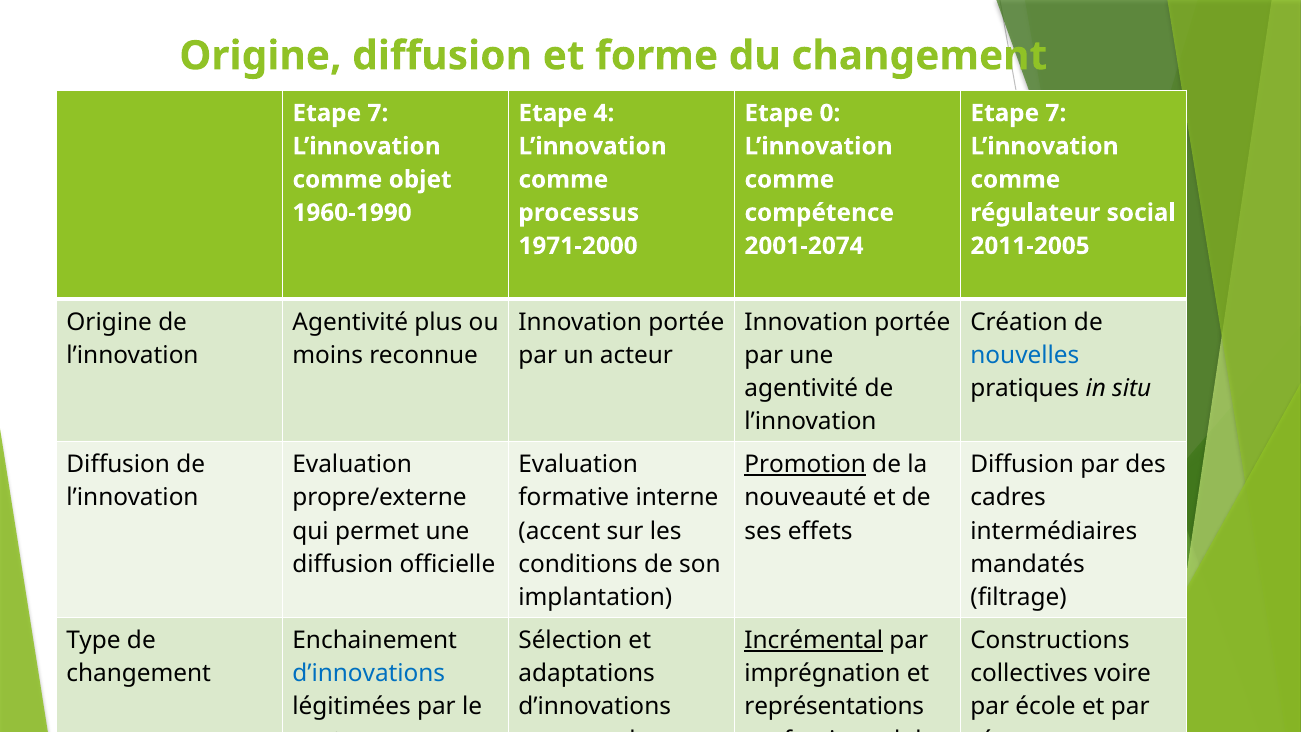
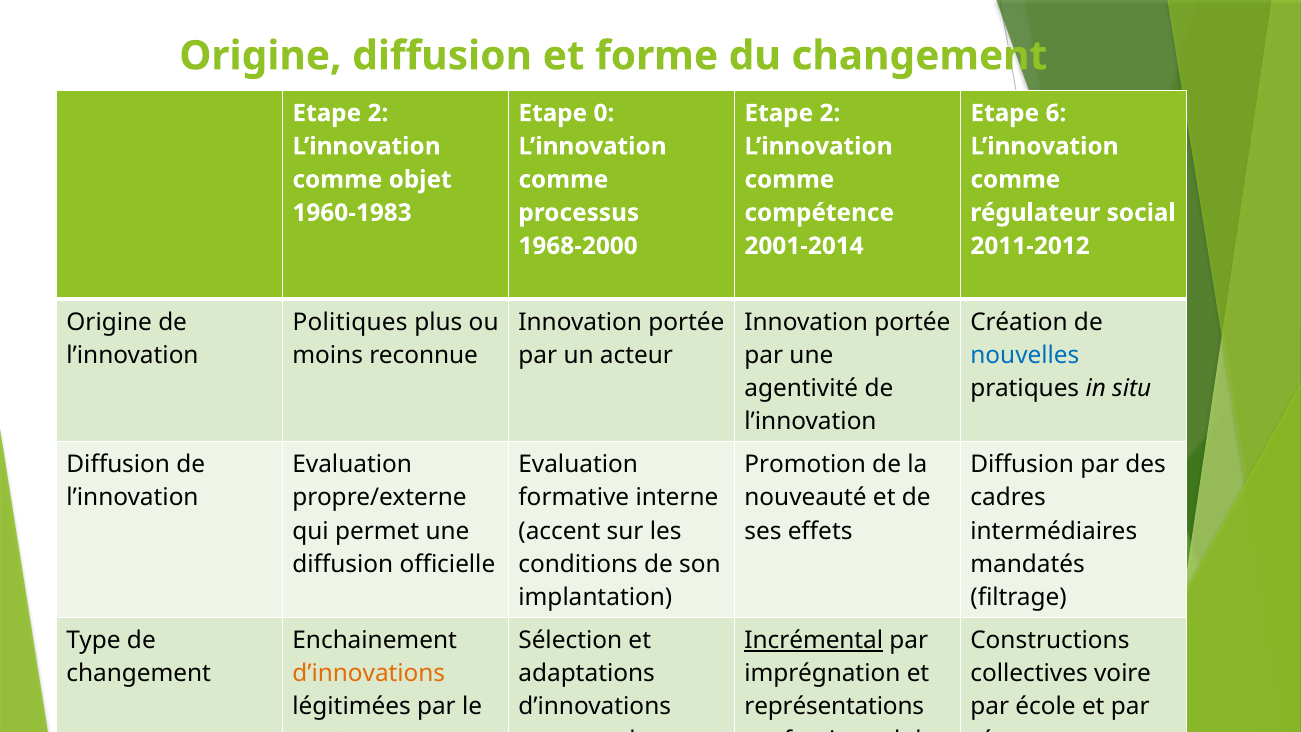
7: 7 -> 2 (378, 113)
4: 4 -> 0 (604, 113)
0: 0 -> 2 (830, 113)
7: 7 -> 6 (1056, 113)
1960-1990: 1960-1990 -> 1960-1983 (352, 213)
1971-2000: 1971-2000 -> 1968-2000 (578, 246)
2001-2074: 2001-2074 -> 2001-2014 (804, 246)
2011-2005: 2011-2005 -> 2011-2012 (1030, 246)
Agentivité: Agentivité -> Politiques (350, 322)
Promotion underline: present -> none (805, 465)
d’innovations colour: blue -> orange (369, 674)
